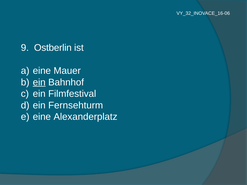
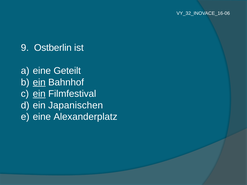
Mauer: Mauer -> Geteilt (67, 71)
ein underline: none -> present (39, 94)
Fernsehturm: Fernsehturm -> Japanischen (76, 105)
